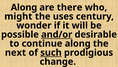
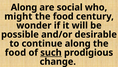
there: there -> social (70, 7)
uses: uses -> food (63, 16)
and/or underline: present -> none (57, 34)
next: next -> food (15, 52)
